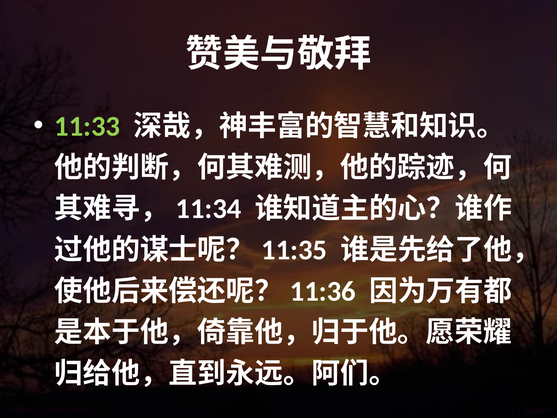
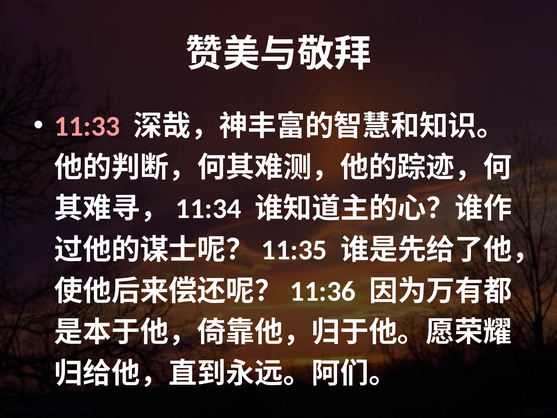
11:33 colour: light green -> pink (87, 126)
